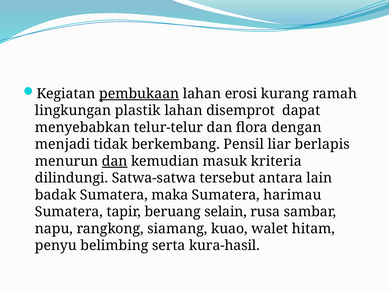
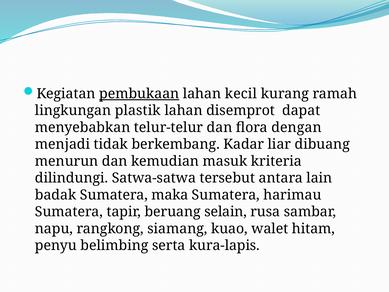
erosi: erosi -> kecil (241, 94)
Pensil: Pensil -> Kadar (244, 144)
berlapis: berlapis -> dibuang (322, 144)
dan underline: present -> none (115, 161)
kura-hasil: kura-hasil -> kura-lapis (224, 245)
